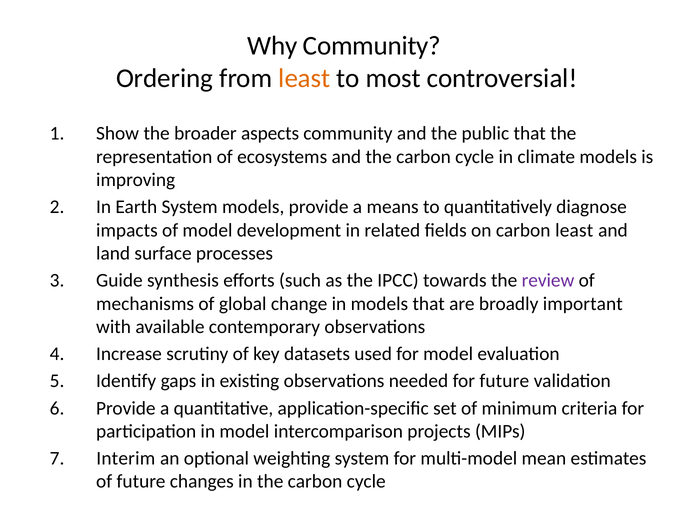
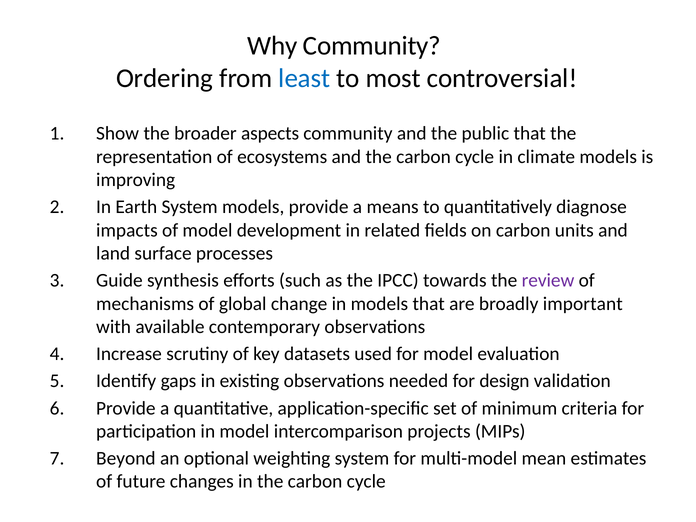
least colour: orange -> blue (304, 78)
carbon least: least -> units (574, 230)
for future: future -> design (504, 381)
Interim: Interim -> Beyond (126, 458)
